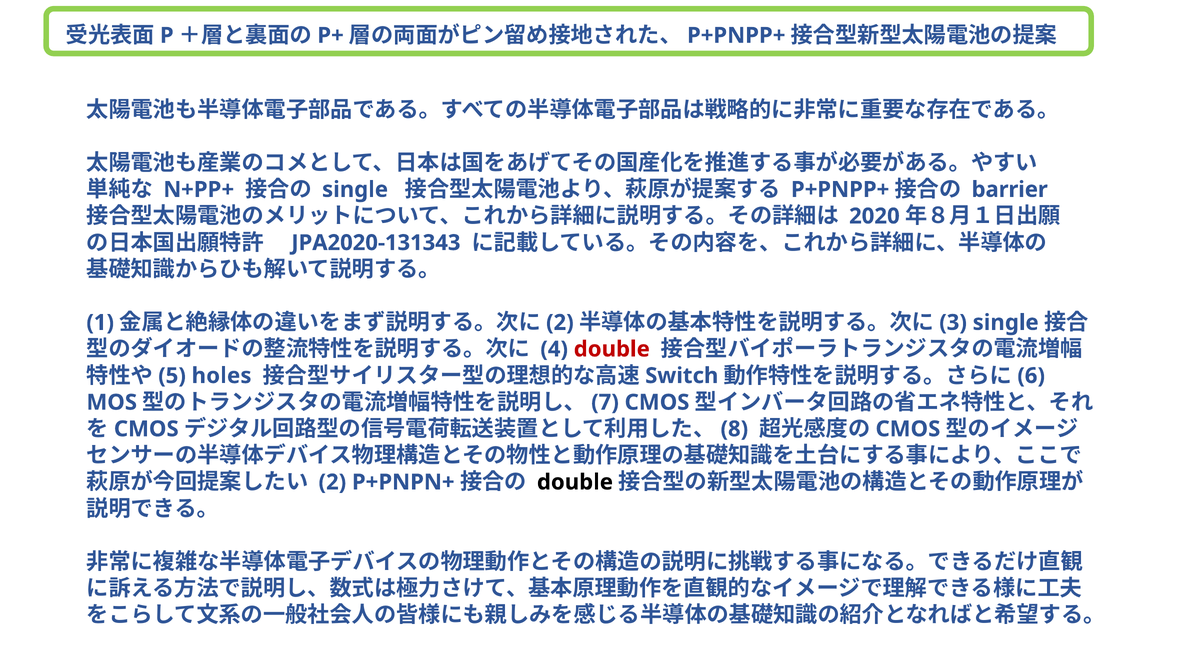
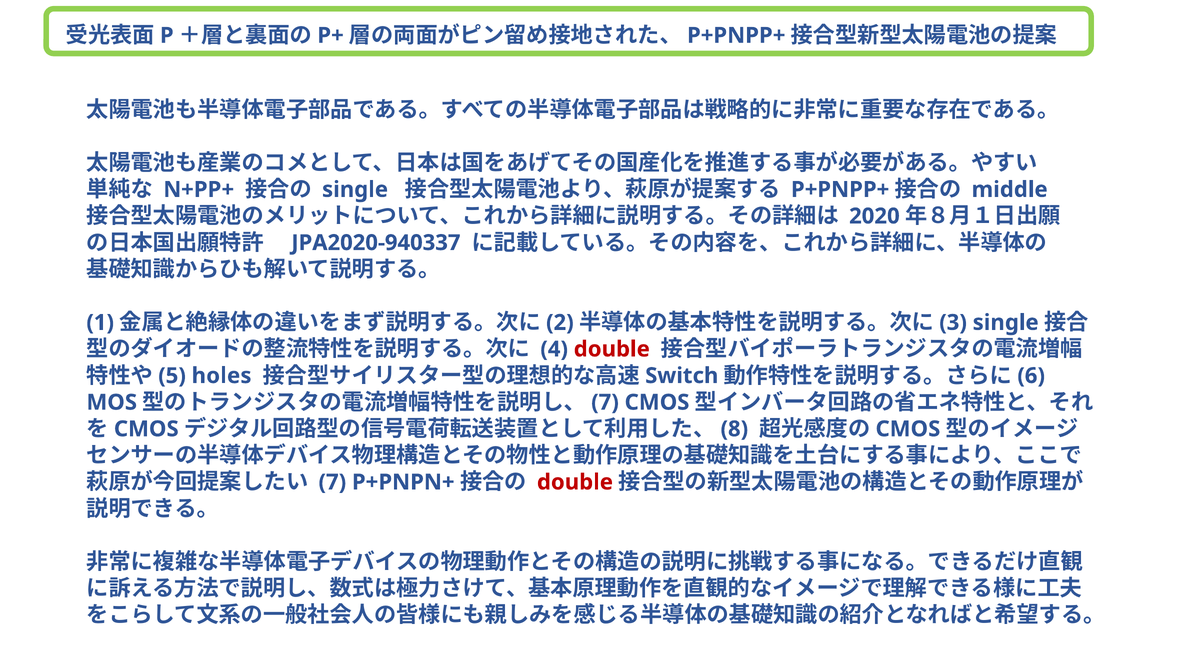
barrier: barrier -> middle (1010, 190)
JPA2020-131343: JPA2020-131343 -> JPA2020-940337 (376, 243)
2: 2 -> 7 (332, 482)
double colour: black -> red (575, 482)
